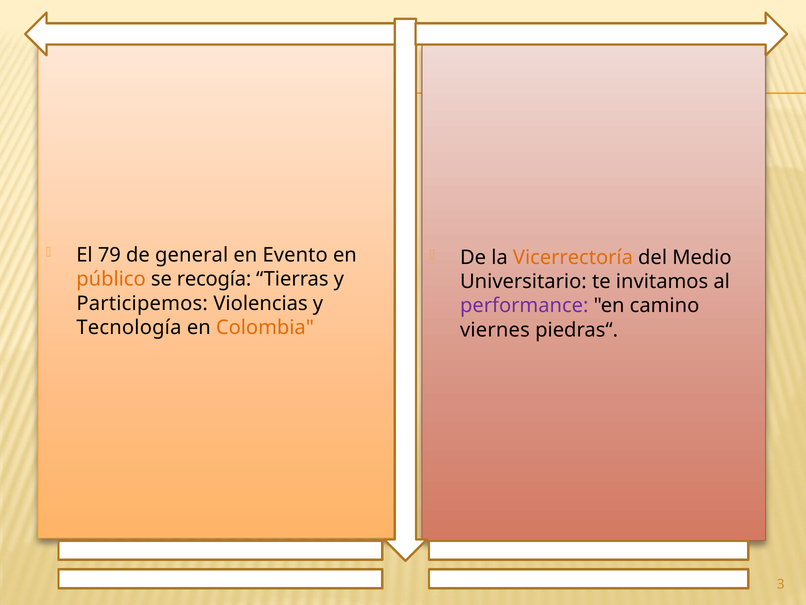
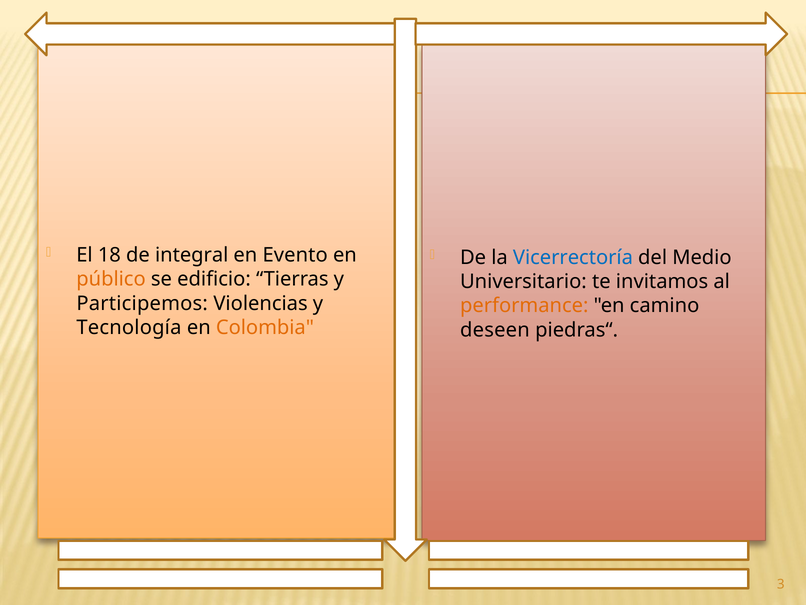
79: 79 -> 18 (109, 255)
general: general -> integral (192, 255)
Vicerrectoría colour: orange -> blue (573, 257)
recogía: recogía -> edificio (214, 279)
performance colour: purple -> orange (524, 306)
viernes: viernes -> deseen (495, 330)
